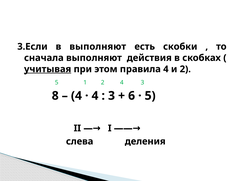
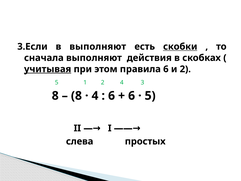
скобки underline: none -> present (180, 47)
правила 4: 4 -> 6 (166, 69)
4: 4 -> 8 (76, 96)
3: 3 -> 6 (112, 96)
деления: деления -> простых (145, 141)
